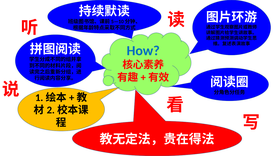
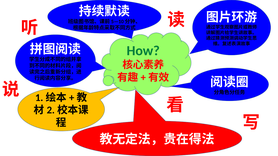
How colour: blue -> green (143, 51)
